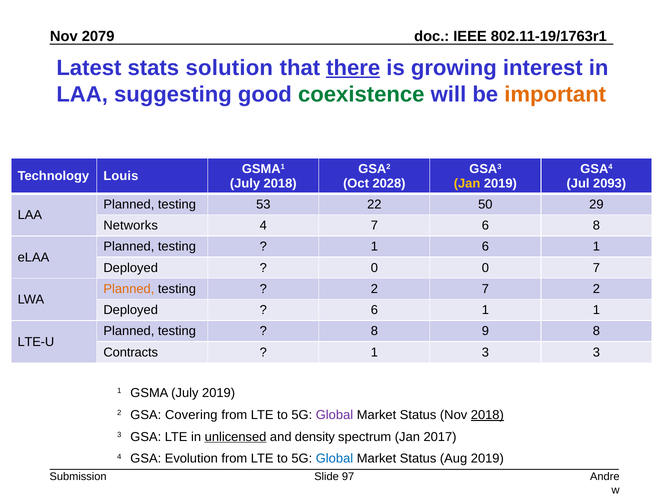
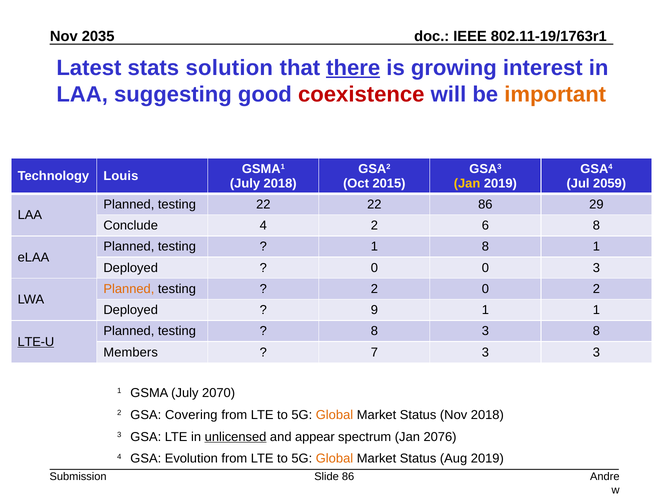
2079: 2079 -> 2035 (98, 36)
coexistence colour: green -> red (361, 94)
2028: 2028 -> 2015 (389, 183)
2093: 2093 -> 2059 (610, 183)
testing 53: 53 -> 22 (263, 205)
22 50: 50 -> 86 (485, 205)
Networks: Networks -> Conclude (131, 226)
4 7: 7 -> 2 (374, 226)
1 6: 6 -> 8 (485, 247)
0 7: 7 -> 3 (596, 268)
2 7: 7 -> 0 (485, 289)
6: 6 -> 9 (374, 310)
8 9: 9 -> 3 (485, 331)
LTE-U underline: none -> present (36, 342)
Contracts: Contracts -> Members (131, 353)
1: 1 -> 7 (374, 353)
July 2019: 2019 -> 2070 (219, 393)
Global colour: purple -> orange (335, 415)
2018 underline: present -> none (487, 415)
density: density -> appear (315, 437)
2017: 2017 -> 2076 (440, 437)
Global colour: blue -> orange (335, 459)
Slide 97: 97 -> 86 (348, 477)
